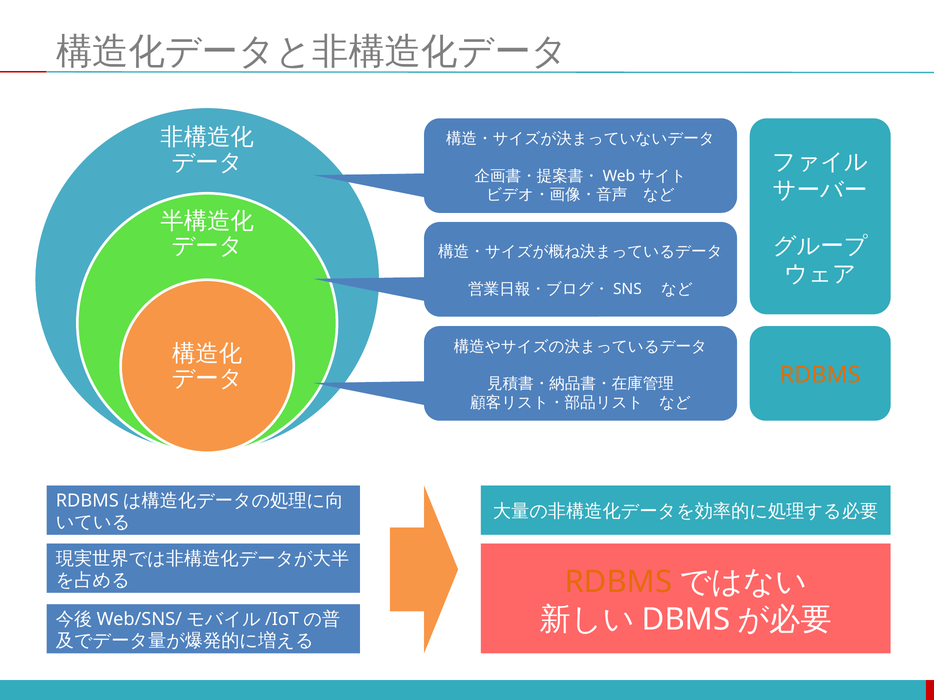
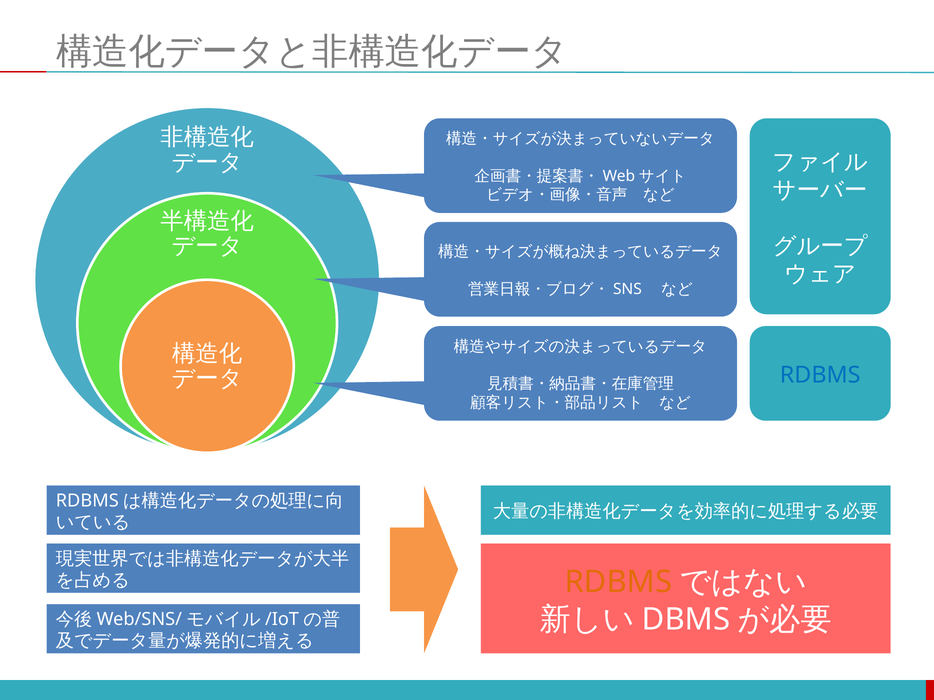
RDBMS colour: orange -> blue (820, 375)
